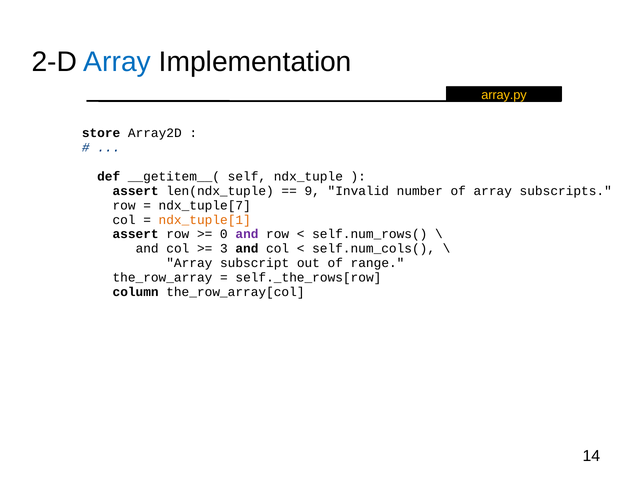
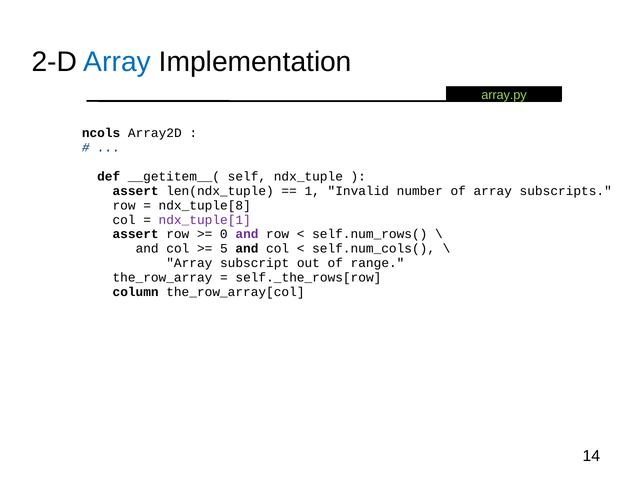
array.py colour: yellow -> light green (504, 95)
store: store -> ncols (101, 133)
9: 9 -> 1 (312, 191)
ndx_tuple[7: ndx_tuple[7 -> ndx_tuple[8 (205, 205)
ndx_tuple[1 colour: orange -> purple (205, 219)
3: 3 -> 5 (224, 248)
